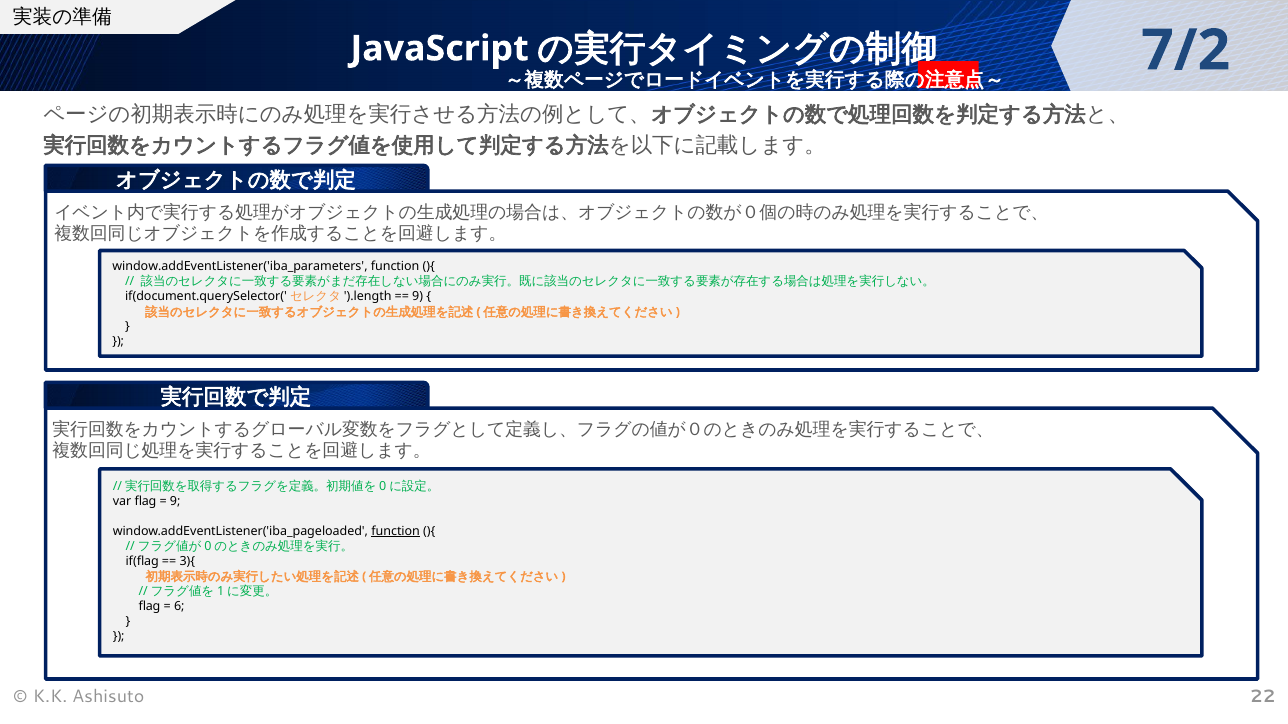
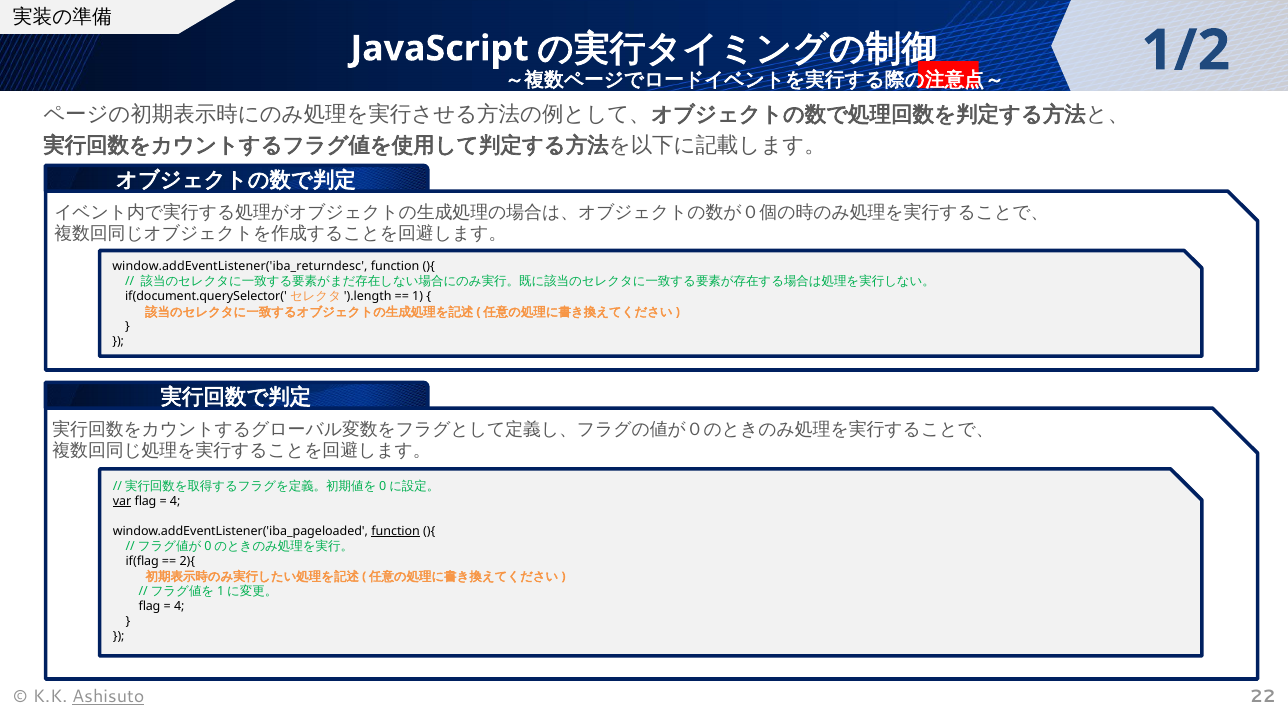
7/2: 7/2 -> 1/2 (1186, 51)
window.addEventListener('iba_parameters: window.addEventListener('iba_parameters -> window.addEventListener('iba_returndesc (240, 267)
9: 9 -> 1 (418, 297)
var underline: none -> present (122, 502)
9: 9 -> 4 (175, 502)
3){: 3){ -> 2){ (187, 562)
6: 6 -> 4 (179, 607)
Ashisuto underline: none -> present (108, 697)
